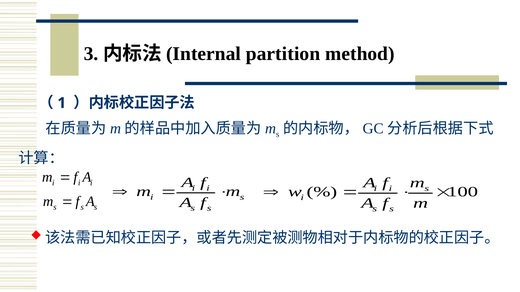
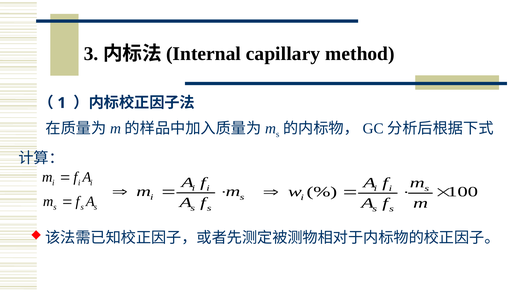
partition: partition -> capillary (283, 54)
